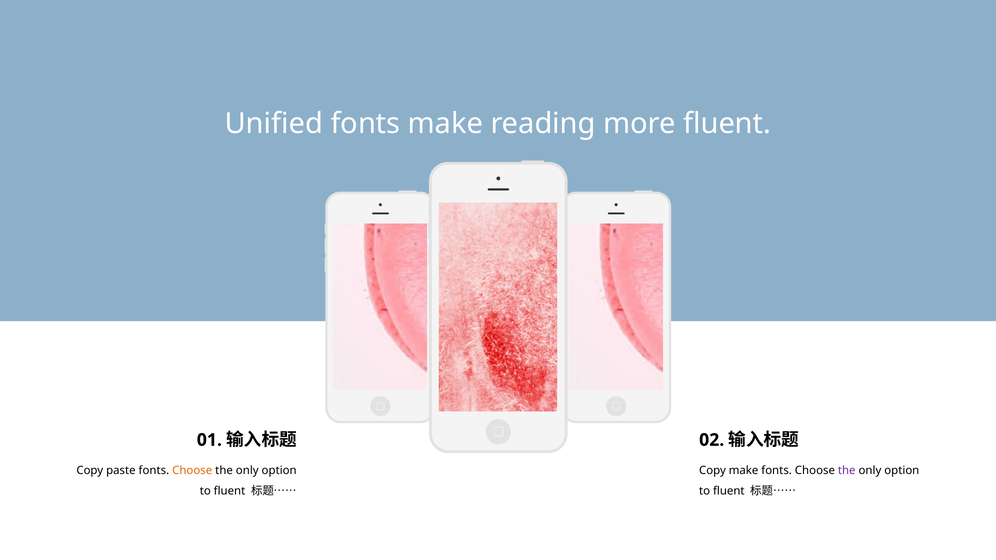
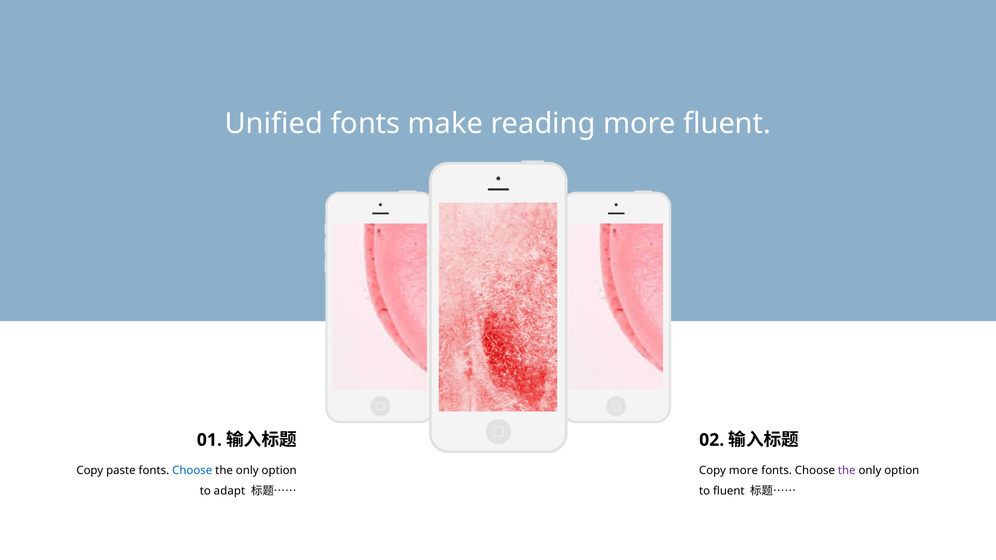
Choose colour: orange -> blue (192, 471)
Copy make: make -> more (744, 471)
fluent: fluent -> adapt (229, 491)
